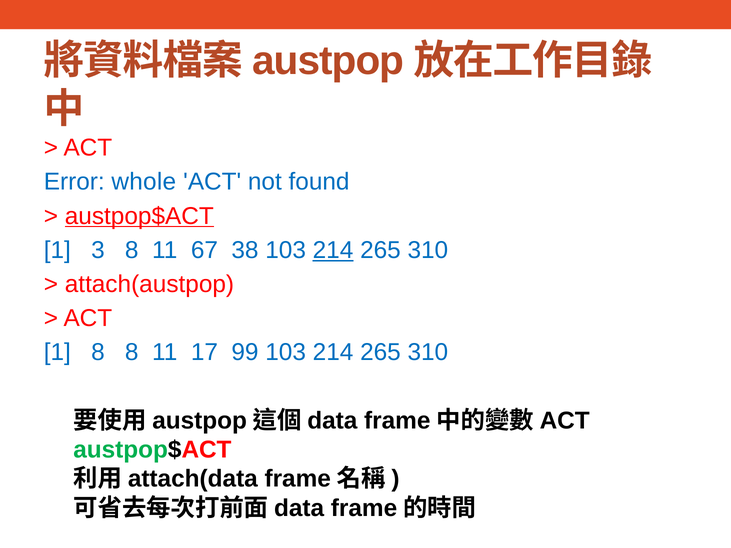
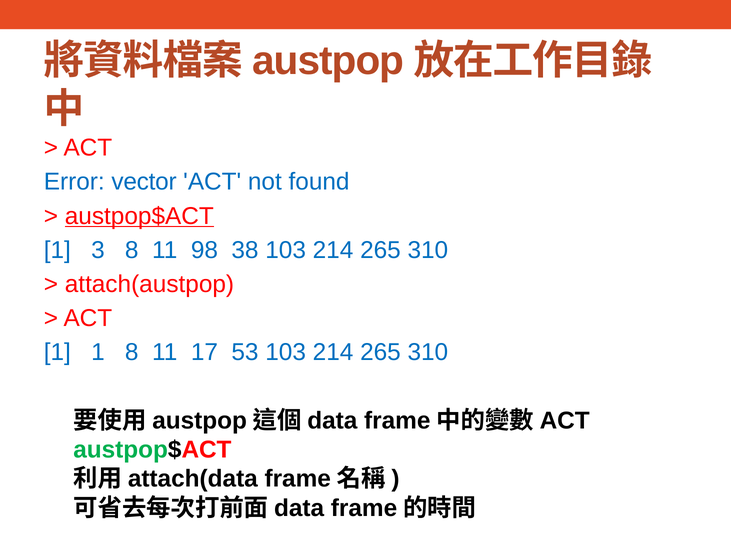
whole: whole -> vector (144, 182)
67: 67 -> 98 (204, 250)
214 underline: present -> none (333, 250)
1 8: 8 -> 1 (98, 353)
99: 99 -> 53 (245, 353)
